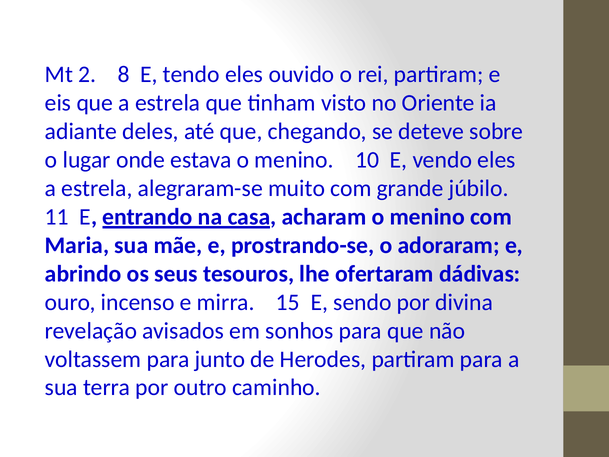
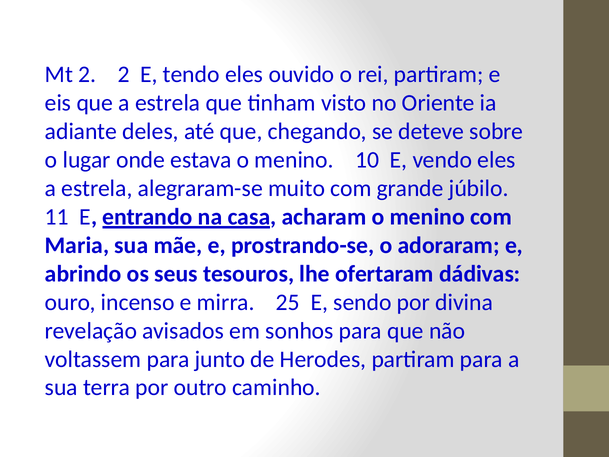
2 8: 8 -> 2 (124, 75)
15: 15 -> 25 (288, 302)
